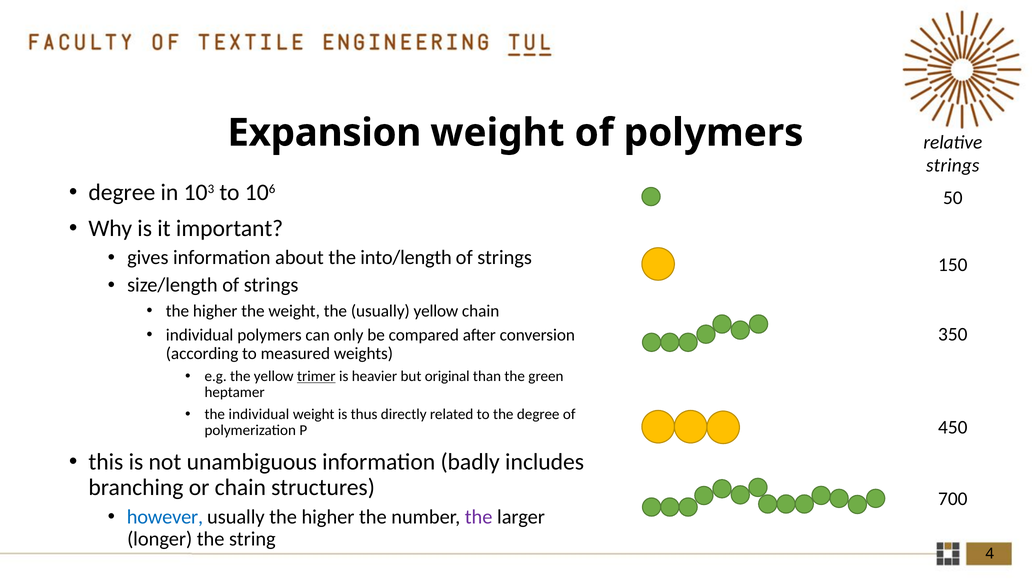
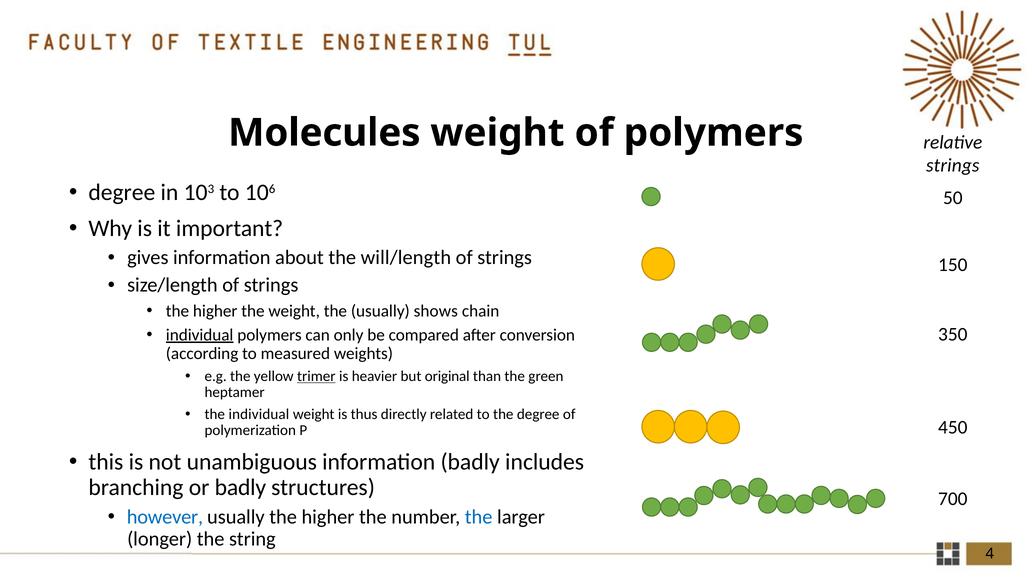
Expansion: Expansion -> Molecules (324, 133)
into/length: into/length -> will/length (406, 258)
usually yellow: yellow -> shows (436, 311)
individual underline: none -> present (200, 335)
or chain: chain -> badly (240, 487)
the colour: purple -> blue (479, 516)
